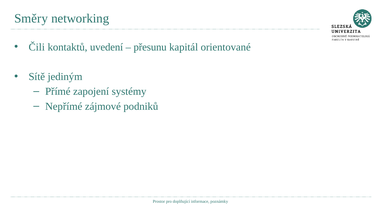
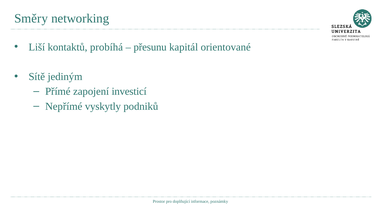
Čili: Čili -> Liší (37, 47)
uvedení: uvedení -> probíhá (106, 47)
systémy: systémy -> investicí (129, 92)
zájmové: zájmové -> vyskytly (103, 106)
